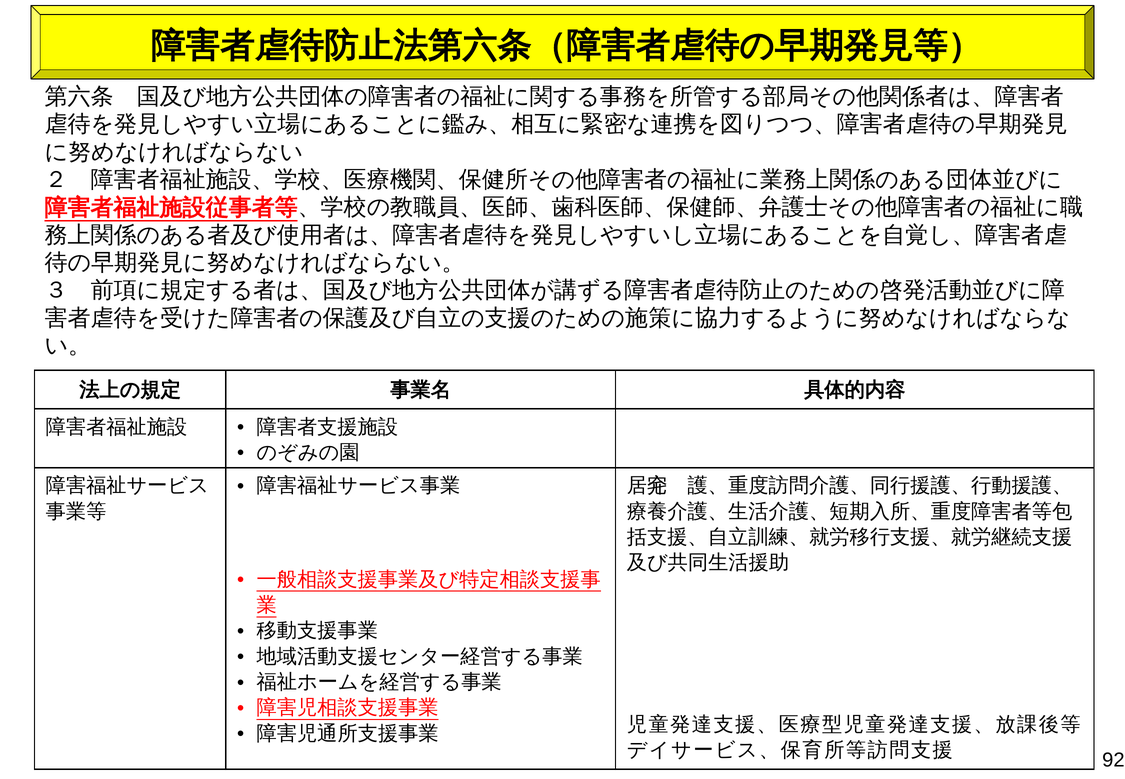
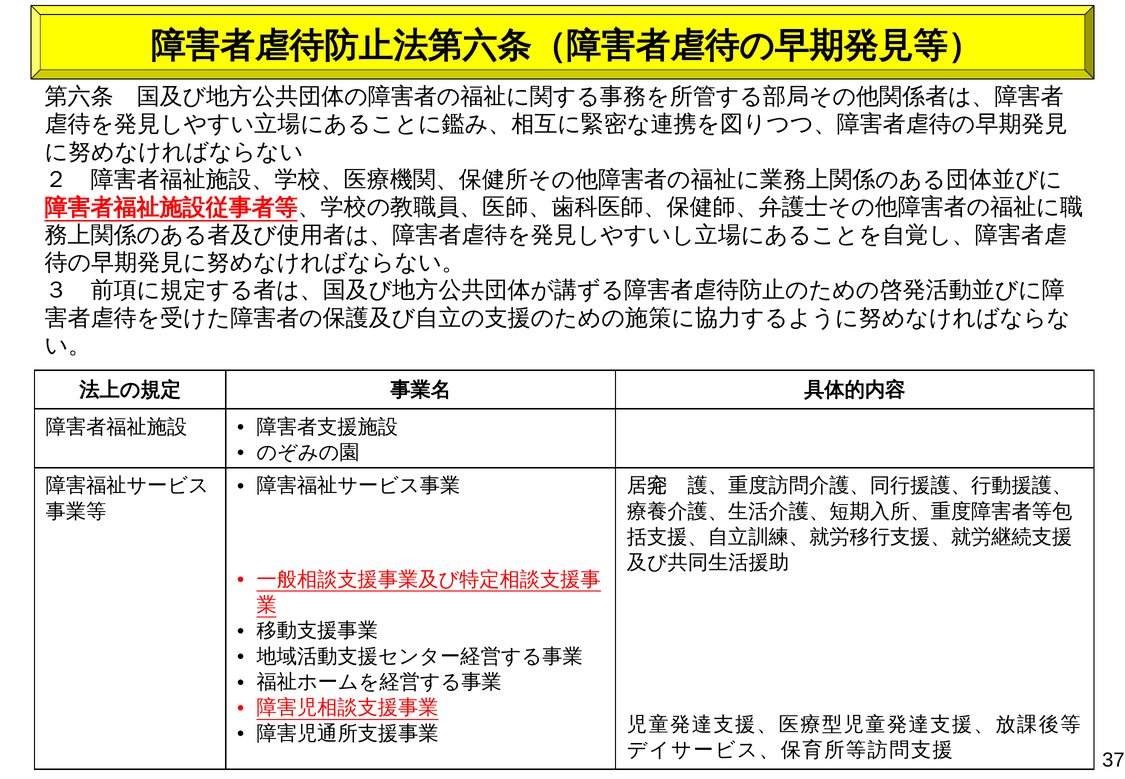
92: 92 -> 37 (1113, 760)
